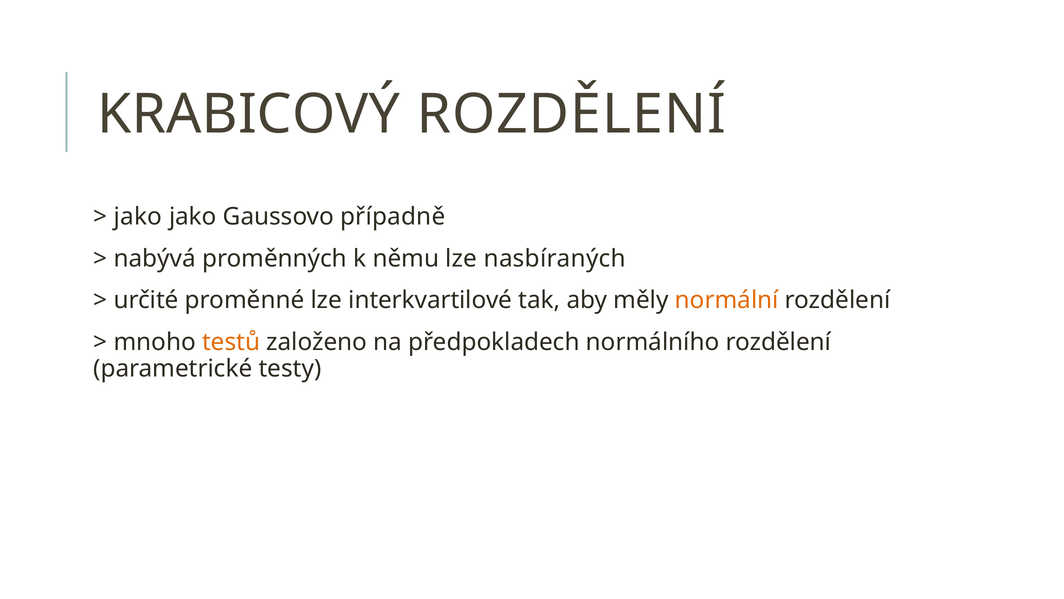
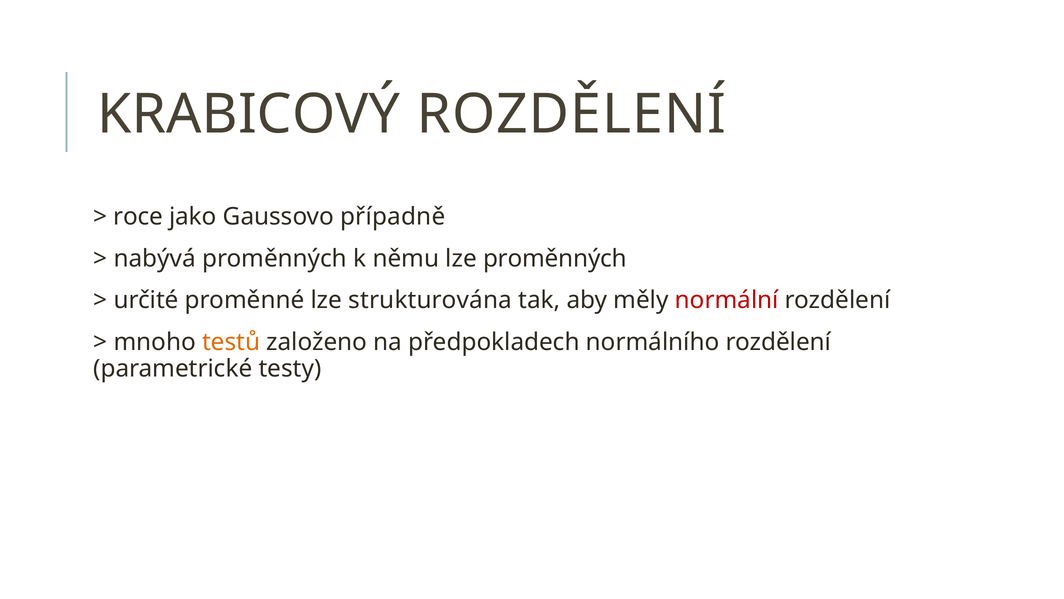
jako: jako -> roce (138, 216)
lze nasbíraných: nasbíraných -> proměnných (555, 258)
interkvartilové: interkvartilové -> strukturována (430, 300)
normální colour: orange -> red (727, 300)
